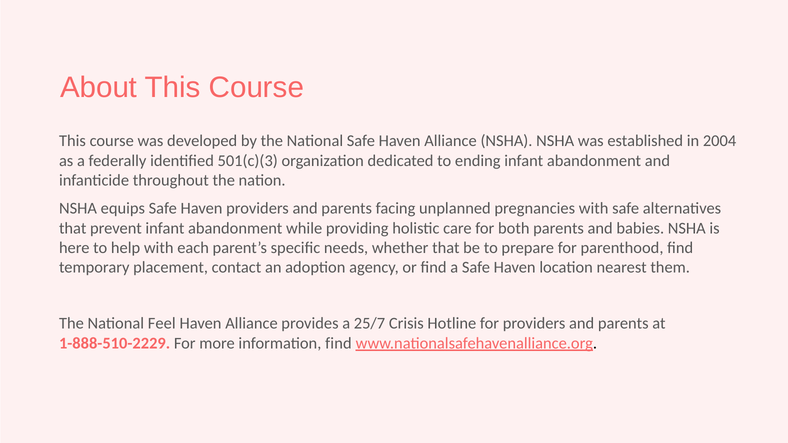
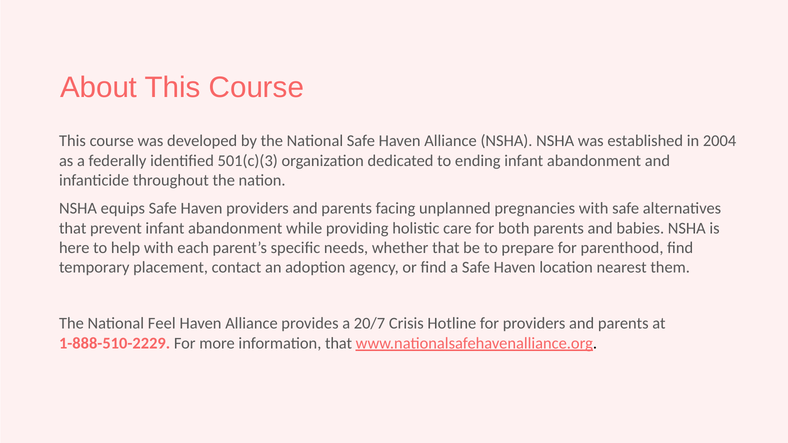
25/7: 25/7 -> 20/7 (369, 324)
information find: find -> that (339, 343)
